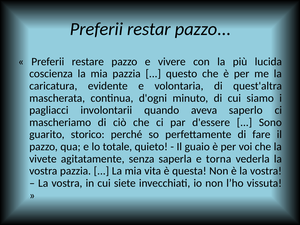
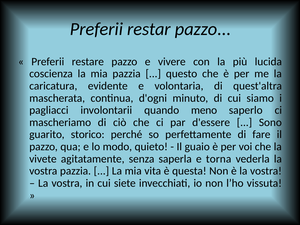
aveva: aveva -> meno (204, 110)
totale: totale -> modo (117, 147)
